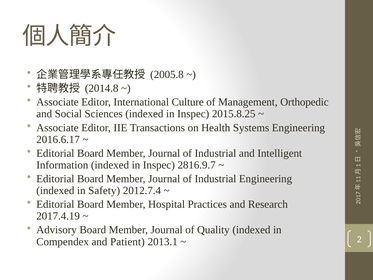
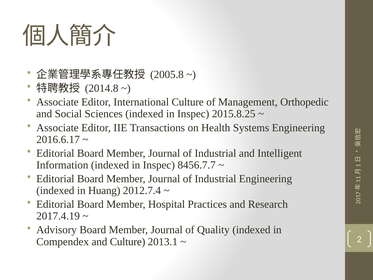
2816.9.7: 2816.9.7 -> 8456.7.7 (197, 165)
Safety: Safety -> Huang (104, 190)
and Patient: Patient -> Culture (128, 241)
